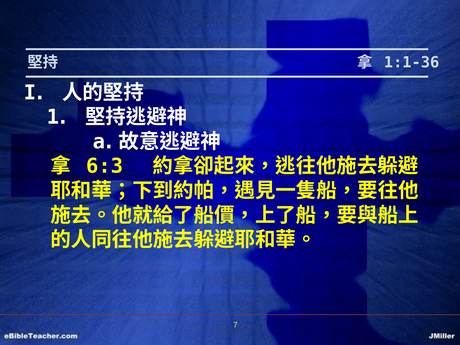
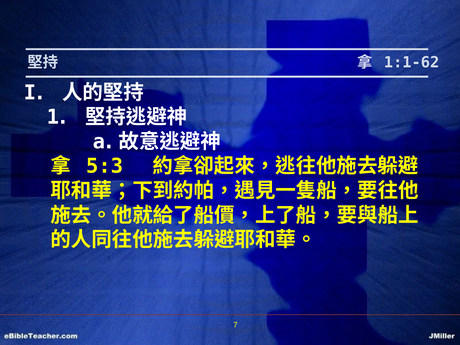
1:1-36: 1:1-36 -> 1:1-62 (412, 62)
6:3: 6:3 -> 5:3 (105, 166)
